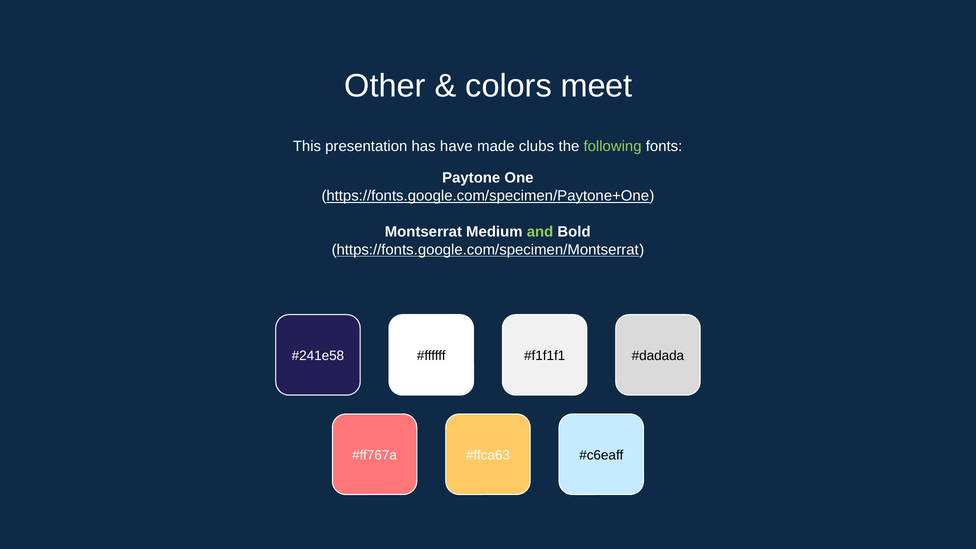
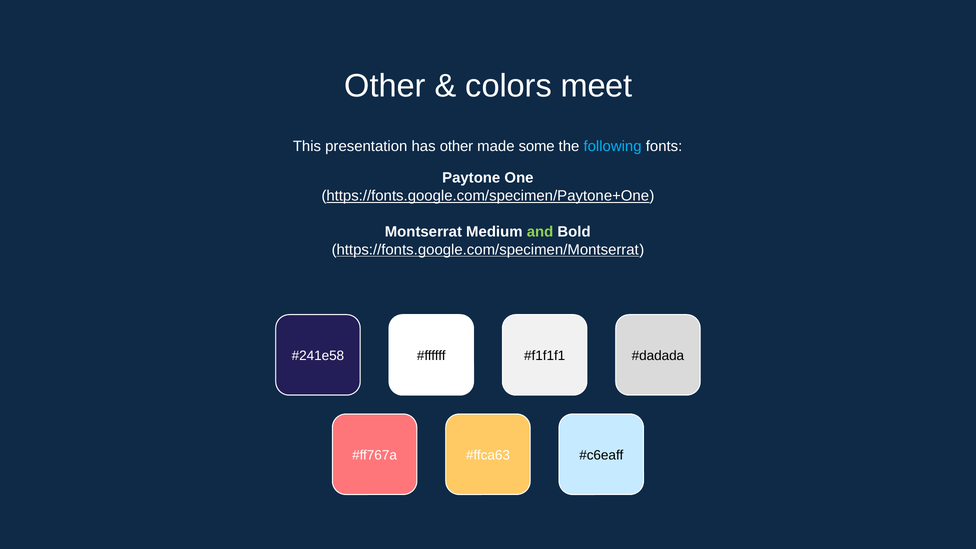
has have: have -> other (456, 147)
clubs: clubs -> some (537, 147)
following colour: light green -> light blue (613, 147)
